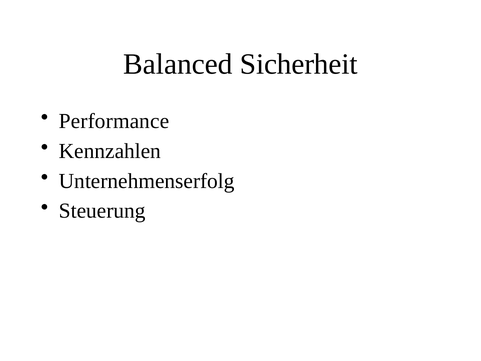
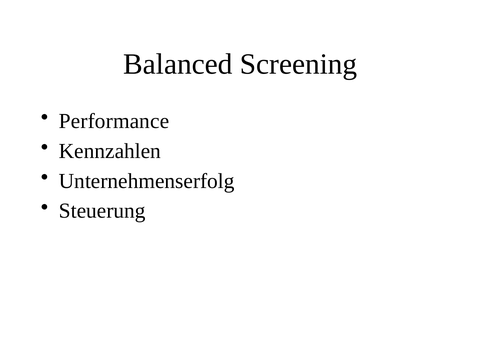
Sicherheit: Sicherheit -> Screening (299, 64)
